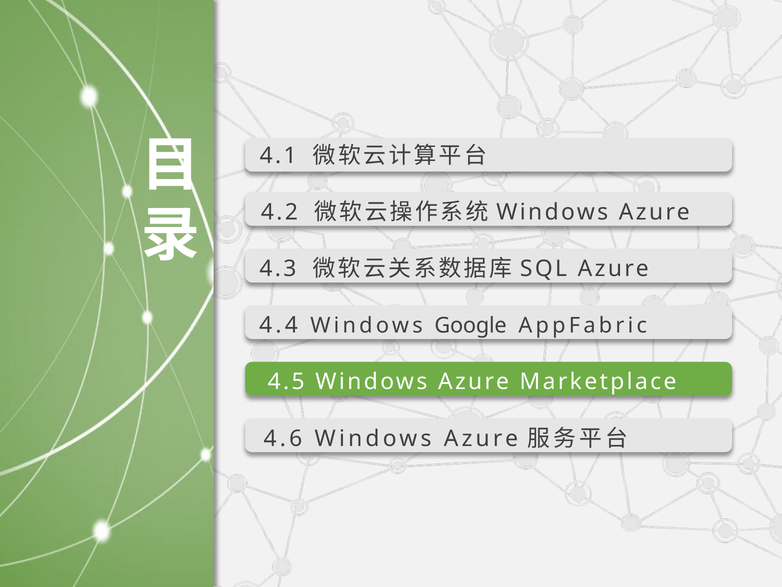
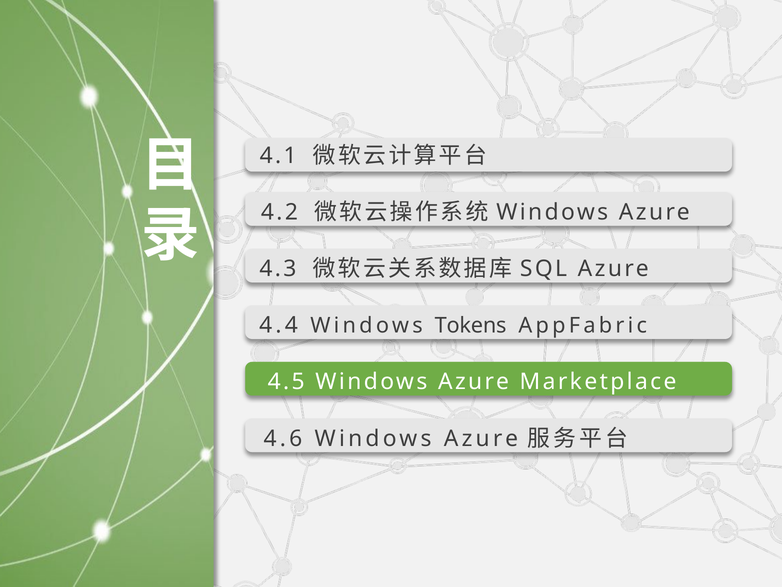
Google: Google -> Tokens (471, 325)
